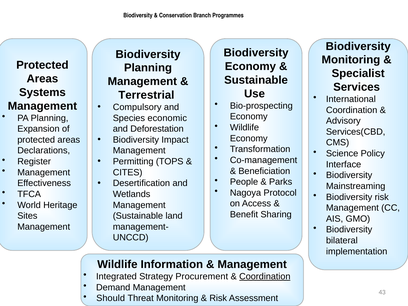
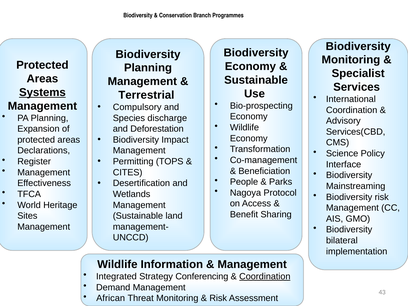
Systems underline: none -> present (42, 92)
economic: economic -> discharge (167, 118)
Procurement: Procurement -> Conferencing (202, 276)
Should: Should -> African (111, 298)
